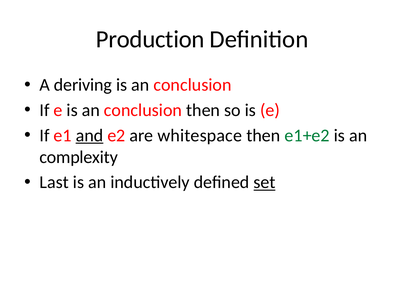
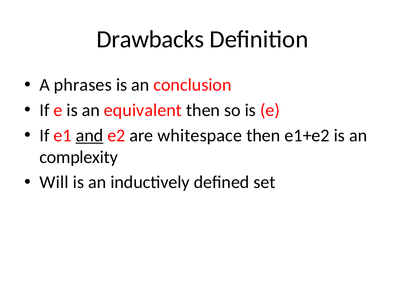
Production: Production -> Drawbacks (150, 39)
deriving: deriving -> phrases (83, 85)
e is an conclusion: conclusion -> equivalent (143, 110)
e1+e2 colour: green -> black (307, 135)
Last: Last -> Will (54, 182)
set underline: present -> none (264, 182)
